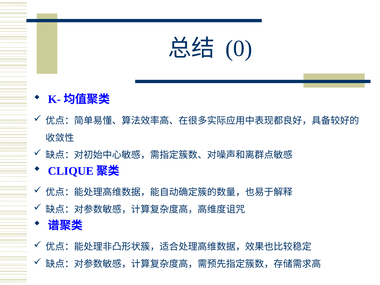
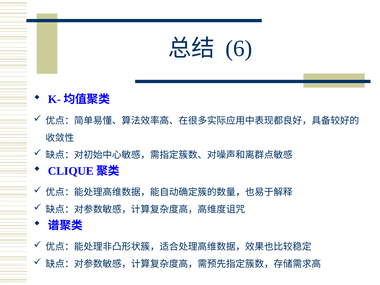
0: 0 -> 6 (239, 49)
